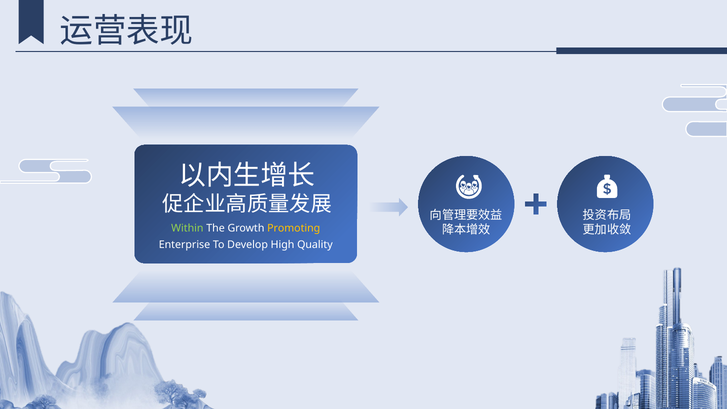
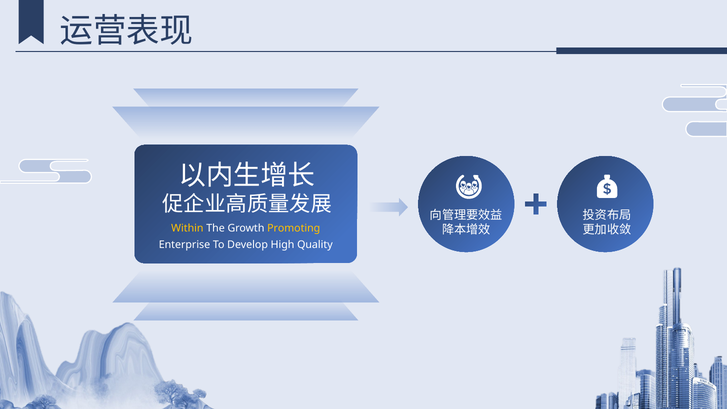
Within colour: light green -> yellow (187, 228)
